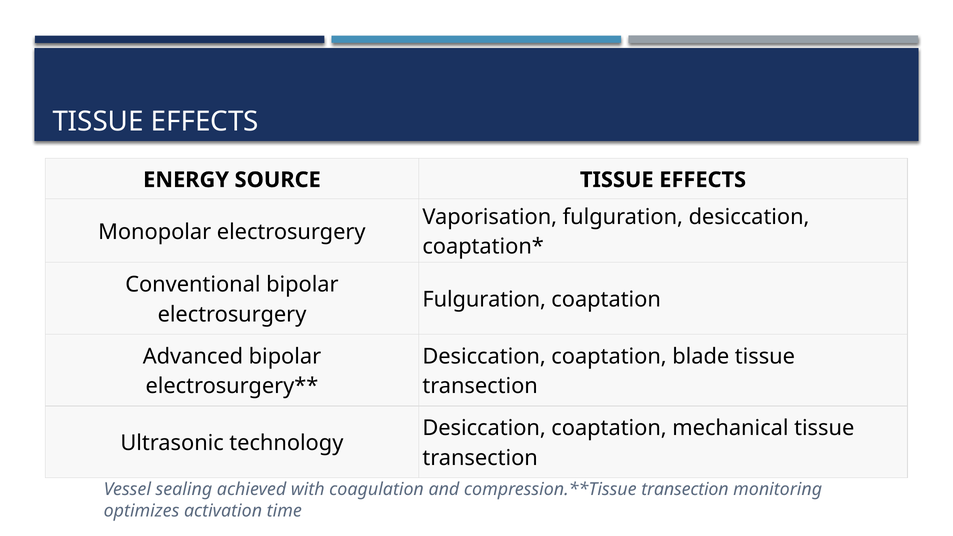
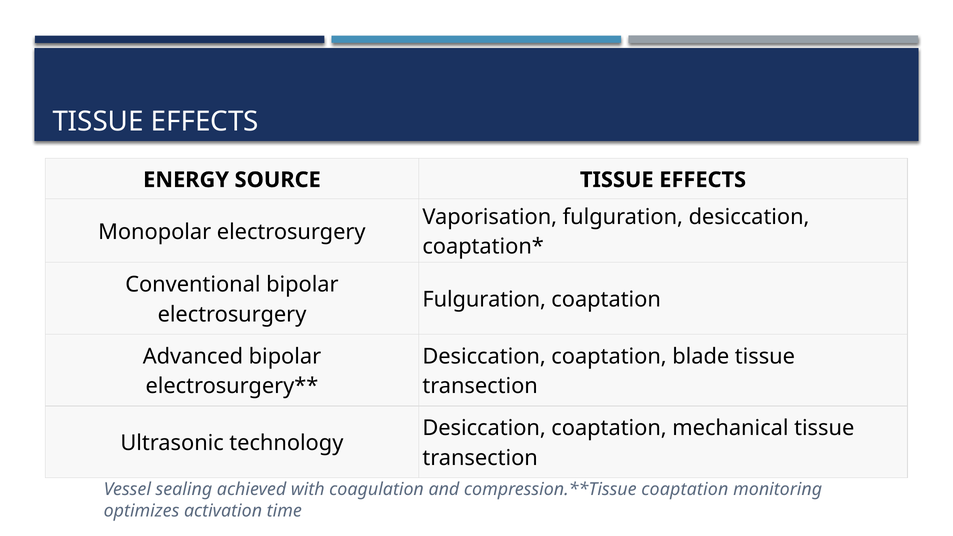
transection: transection -> coaptation (685, 489)
